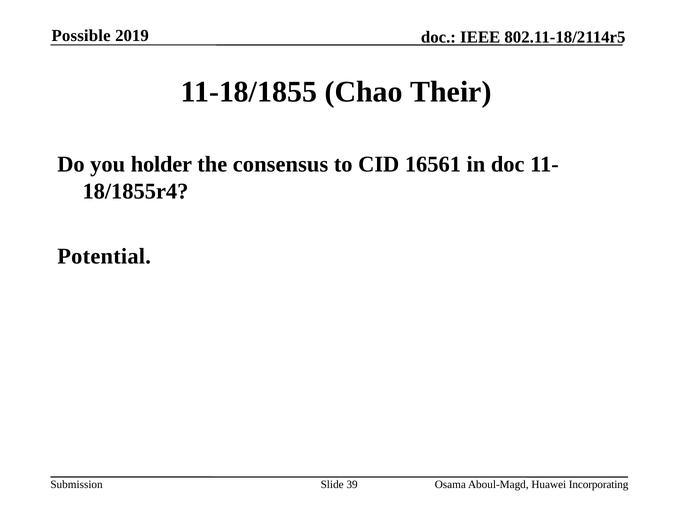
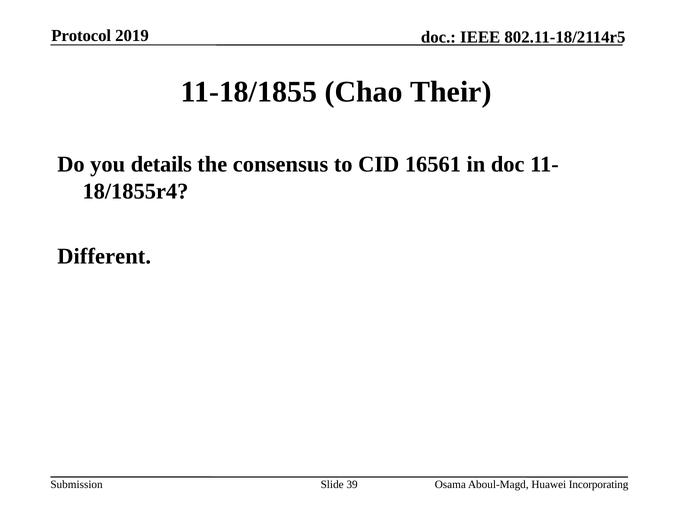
Possible: Possible -> Protocol (81, 36)
holder: holder -> details (161, 164)
Potential: Potential -> Different (104, 256)
